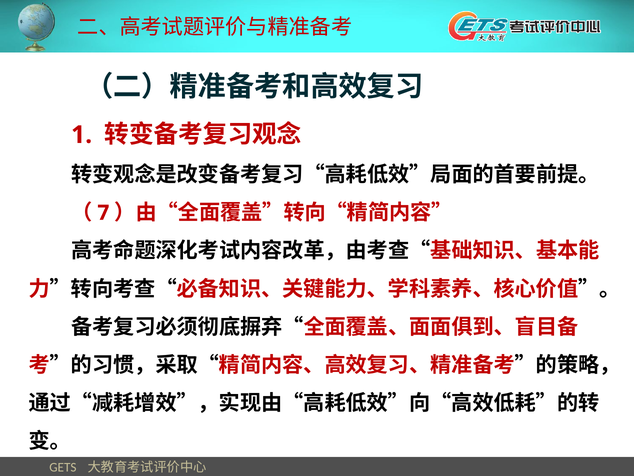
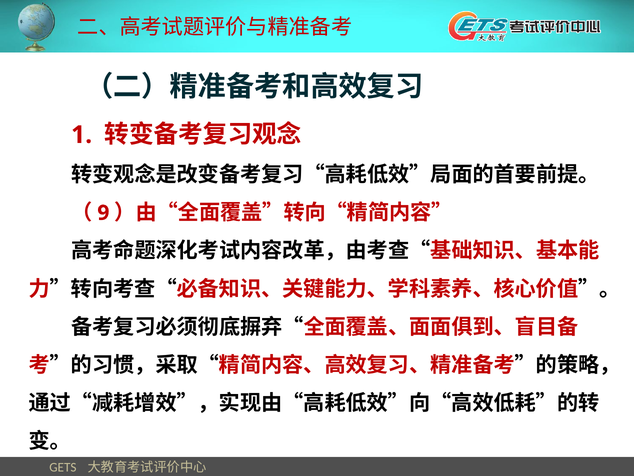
7: 7 -> 9 (103, 213)
